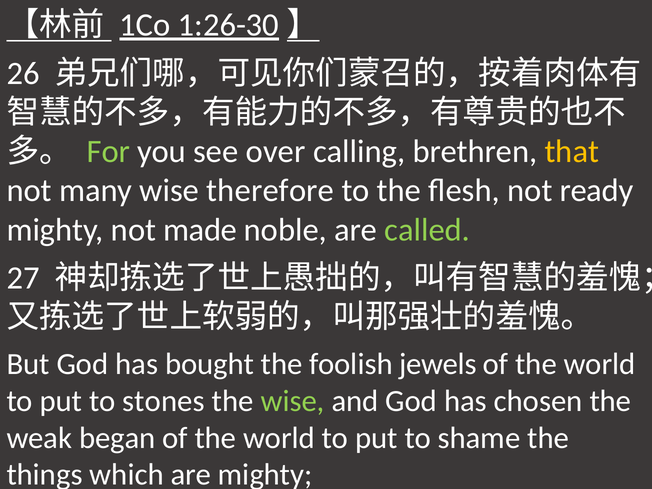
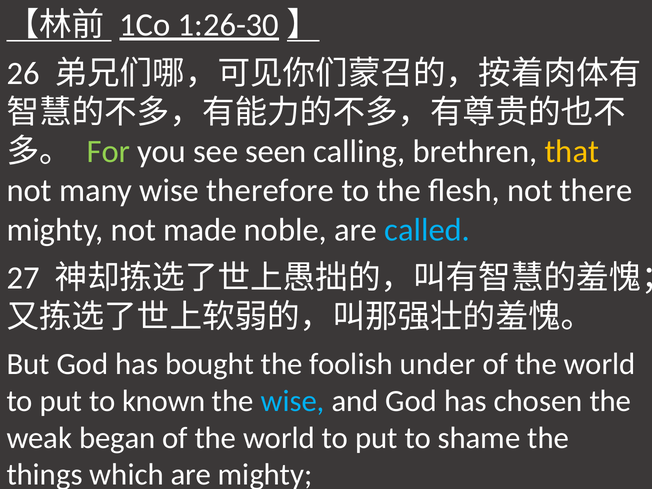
over: over -> seen (276, 152)
ready: ready -> there (596, 191)
called colour: light green -> light blue (427, 230)
jewels: jewels -> under (438, 364)
stones: stones -> known (164, 401)
wise colour: light green -> light blue (293, 401)
